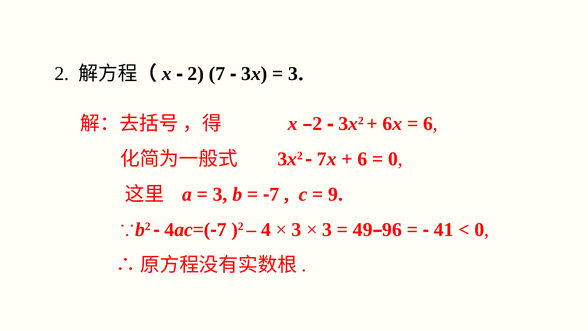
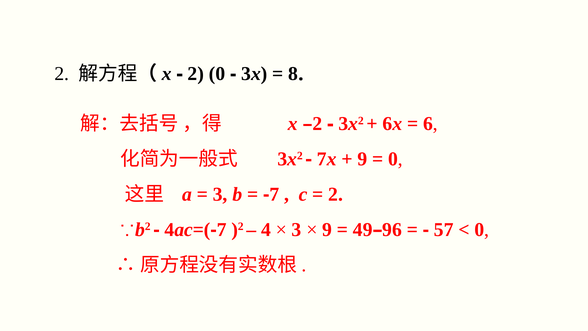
2 7: 7 -> 0 (217, 74)
3: 3 -> 8 (293, 74)
6: 6 -> 9 (362, 159)
9: 9 -> 2 (336, 194)
3: 3 -> 9 (327, 230)
41: 41 -> 57 (444, 230)
